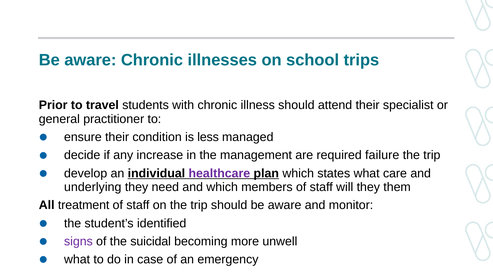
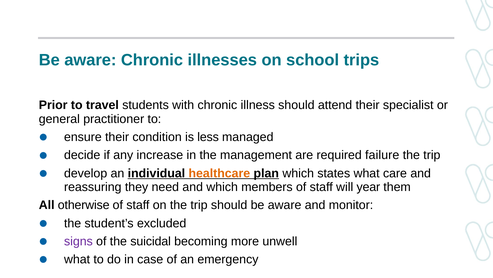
healthcare colour: purple -> orange (219, 173)
underlying: underlying -> reassuring (93, 187)
will they: they -> year (368, 187)
treatment: treatment -> otherwise (84, 205)
identified: identified -> excluded (162, 223)
